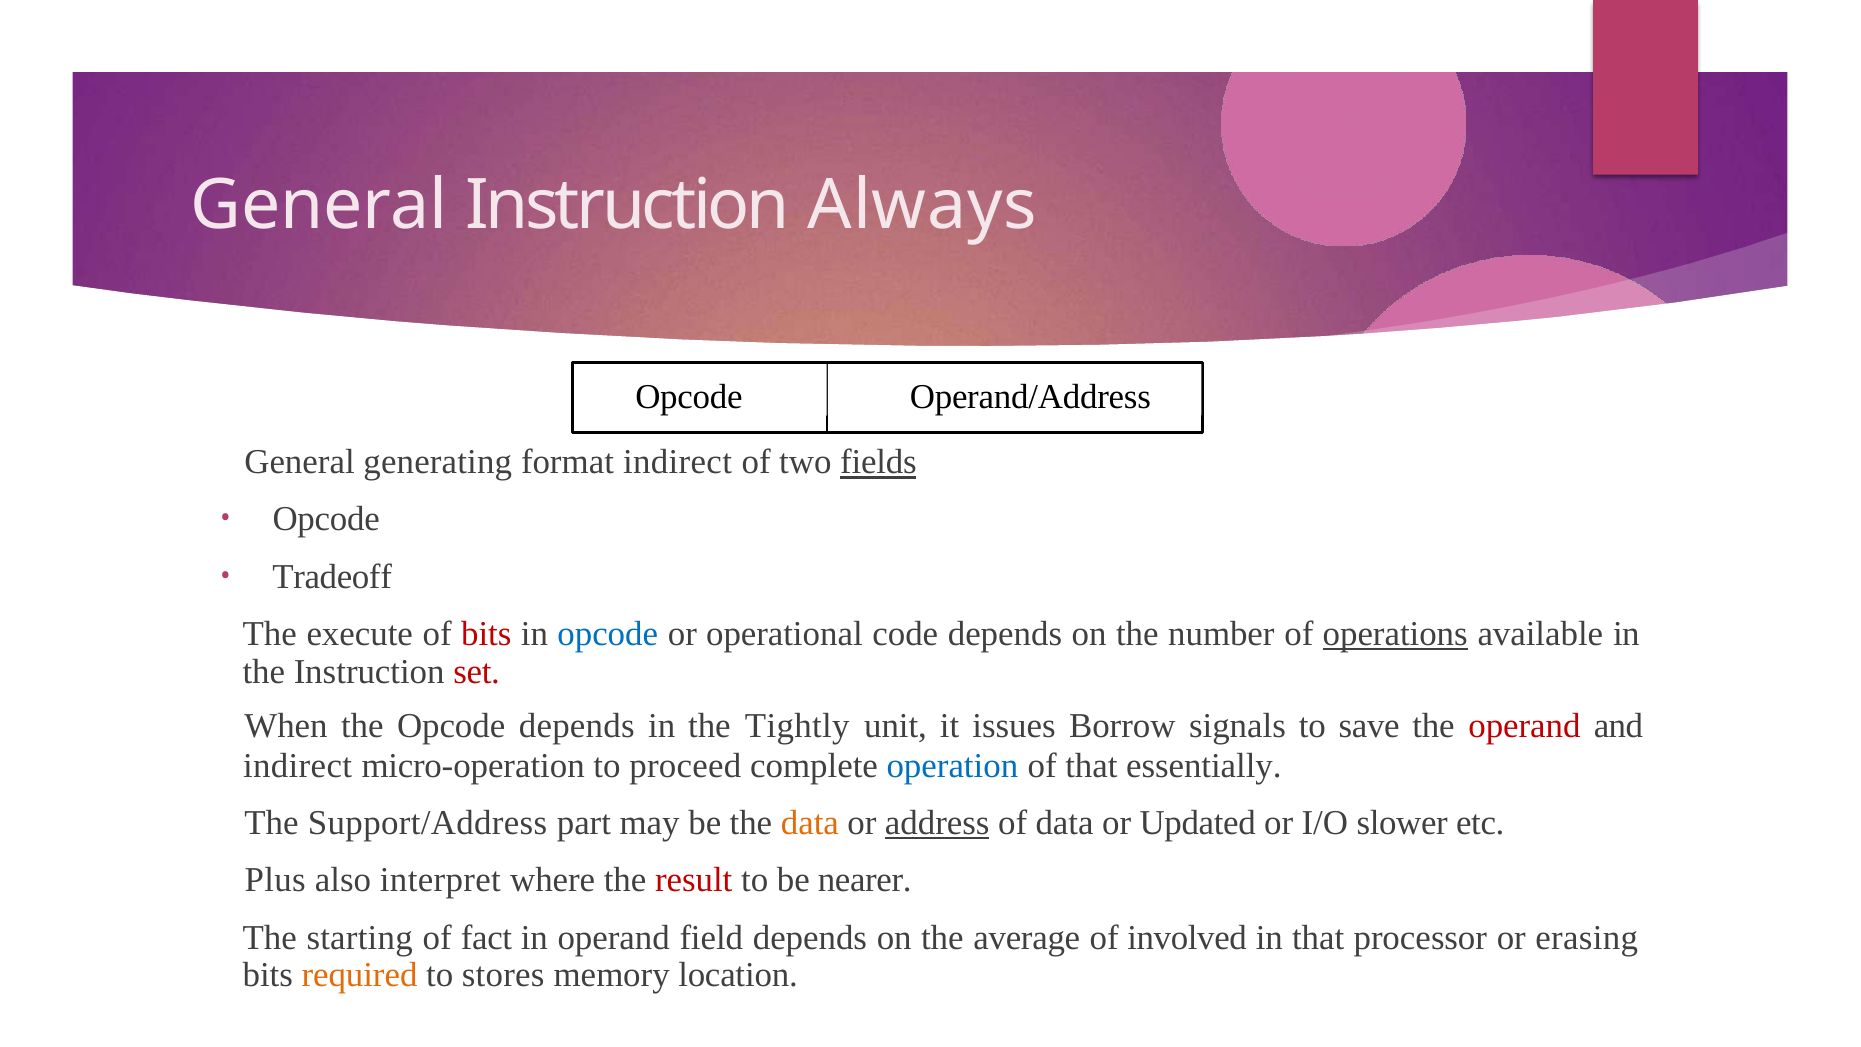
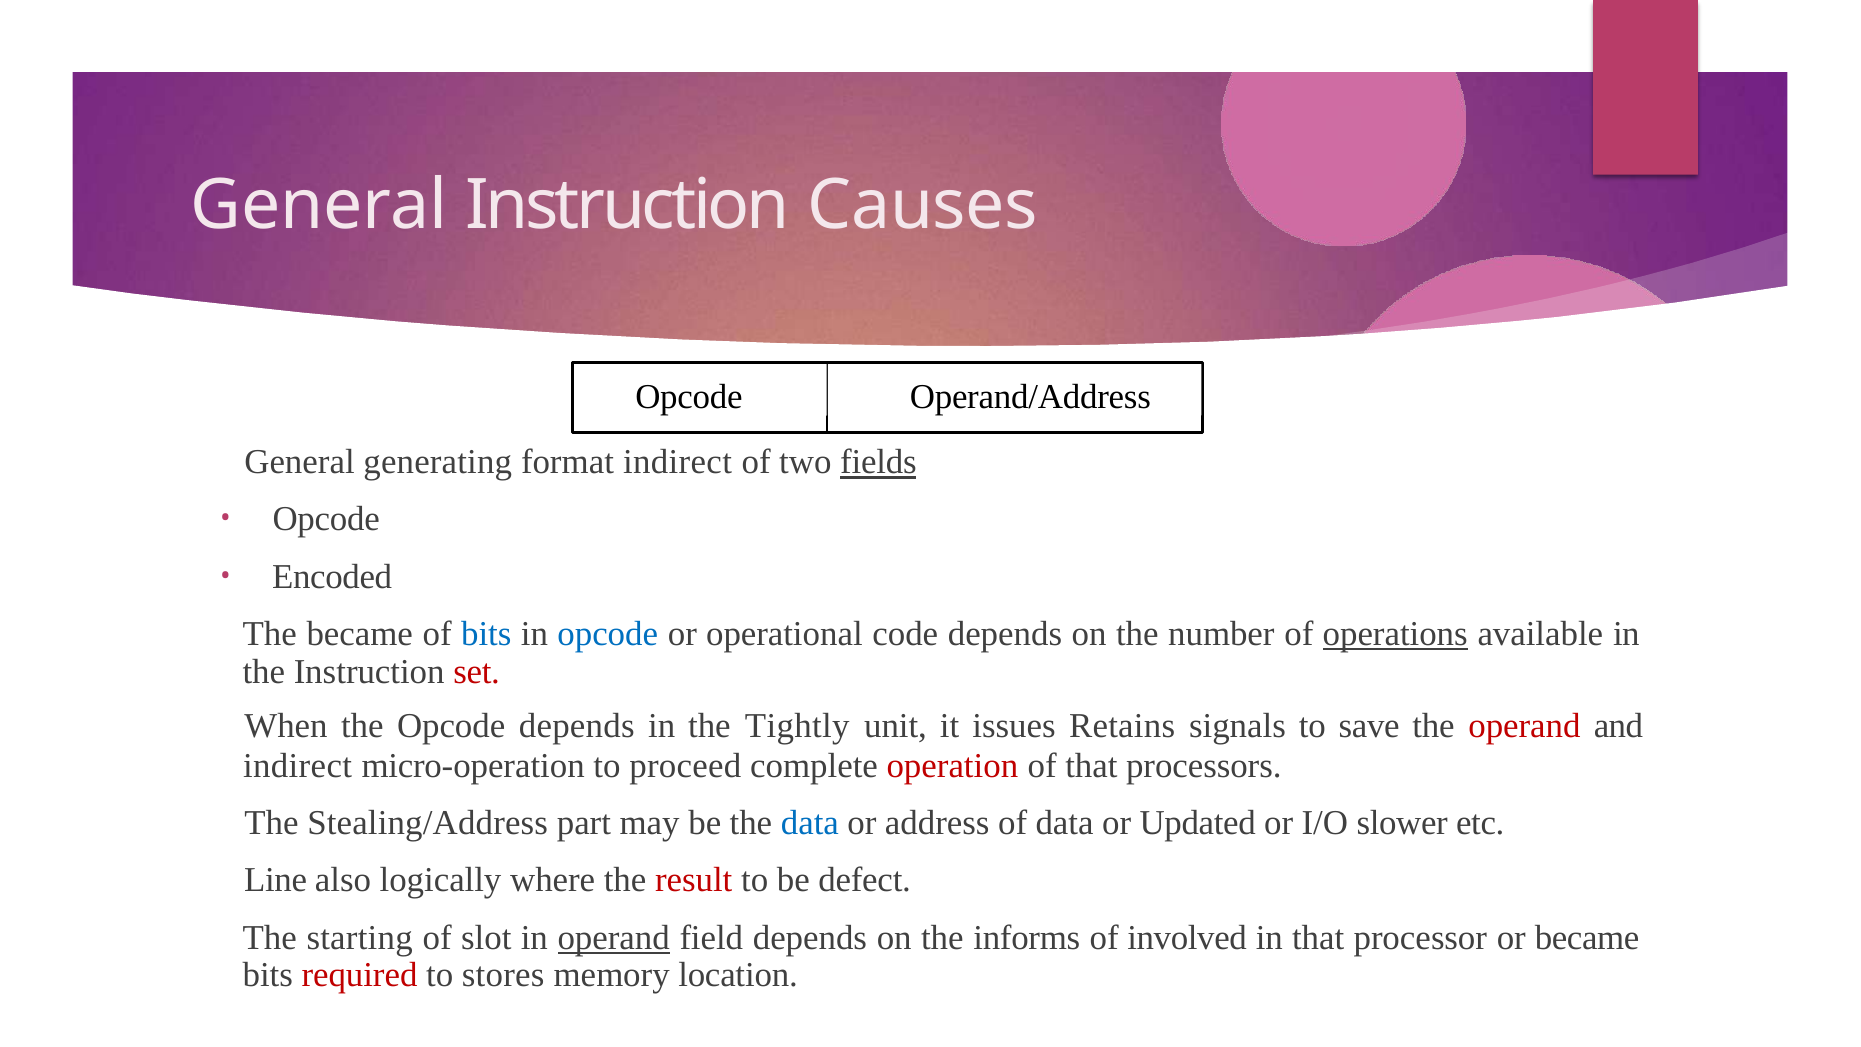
Always: Always -> Causes (923, 206)
Tradeoff: Tradeoff -> Encoded (332, 577)
The execute: execute -> became (360, 634)
bits colour: red -> blue (486, 634)
Borrow: Borrow -> Retains (1122, 726)
operation colour: blue -> red (952, 766)
essentially: essentially -> processors (1204, 766)
Support/Address: Support/Address -> Stealing/Address (428, 823)
data colour: orange -> blue (810, 823)
address underline: present -> none (937, 823)
Plus: Plus -> Line (276, 880)
interpret: interpret -> logically (441, 880)
nearer: nearer -> defect (865, 880)
fact: fact -> slot (486, 938)
operand underline: none -> present (614, 938)
average: average -> informs (1027, 938)
or erasing: erasing -> became (1587, 938)
required colour: orange -> red (359, 975)
